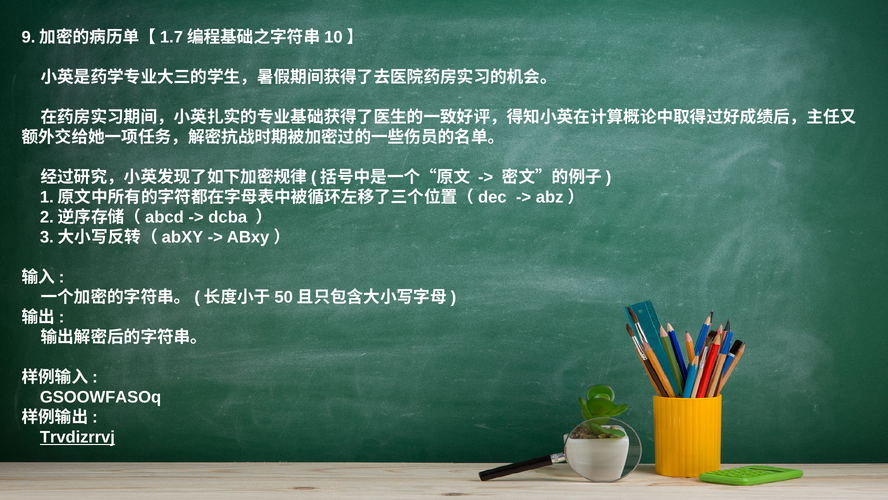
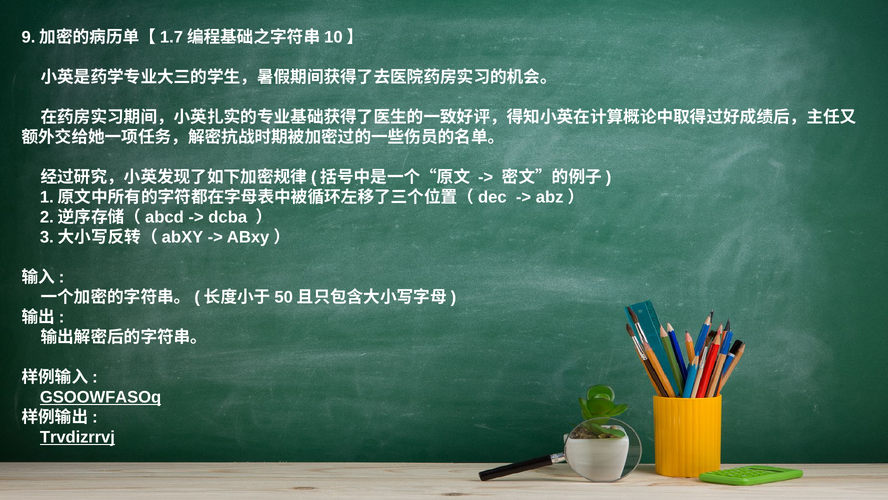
GSOOWFASOq underline: none -> present (101, 397)
